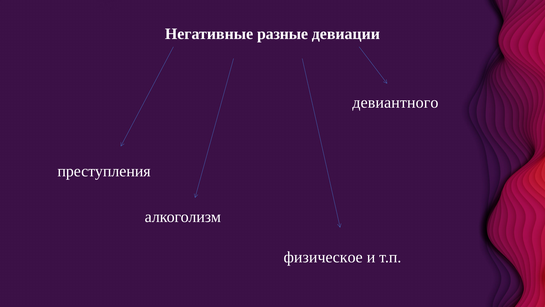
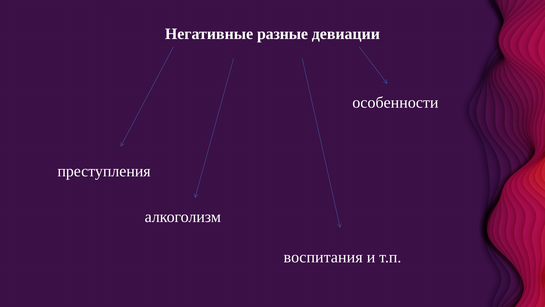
девиантного: девиантного -> особенности (395, 102)
физическое: физическое -> воспитания (323, 257)
